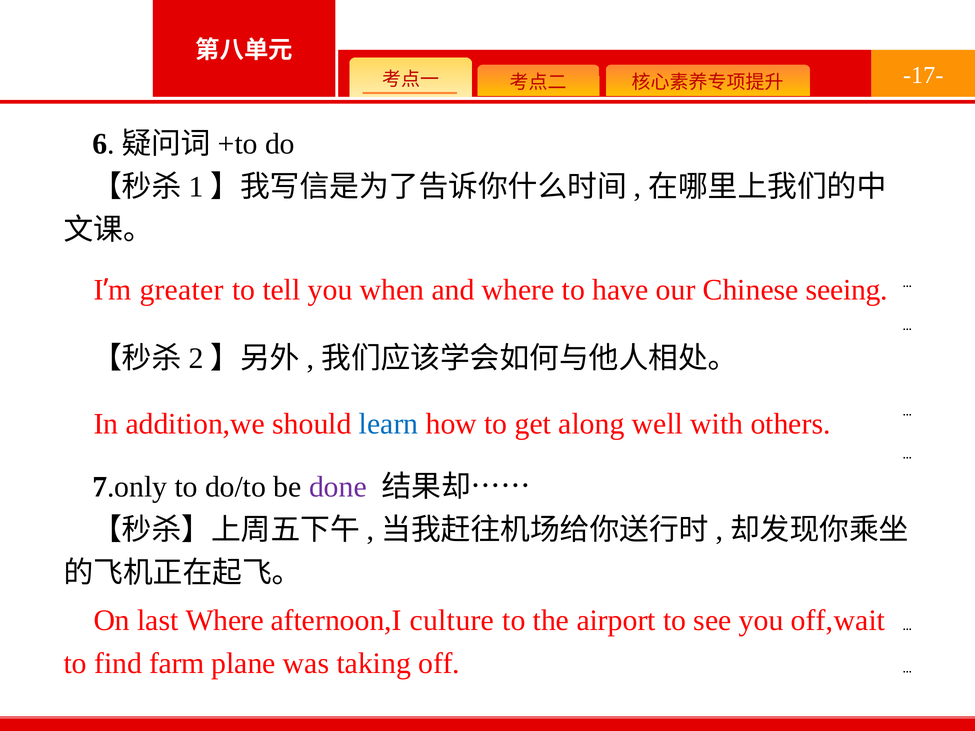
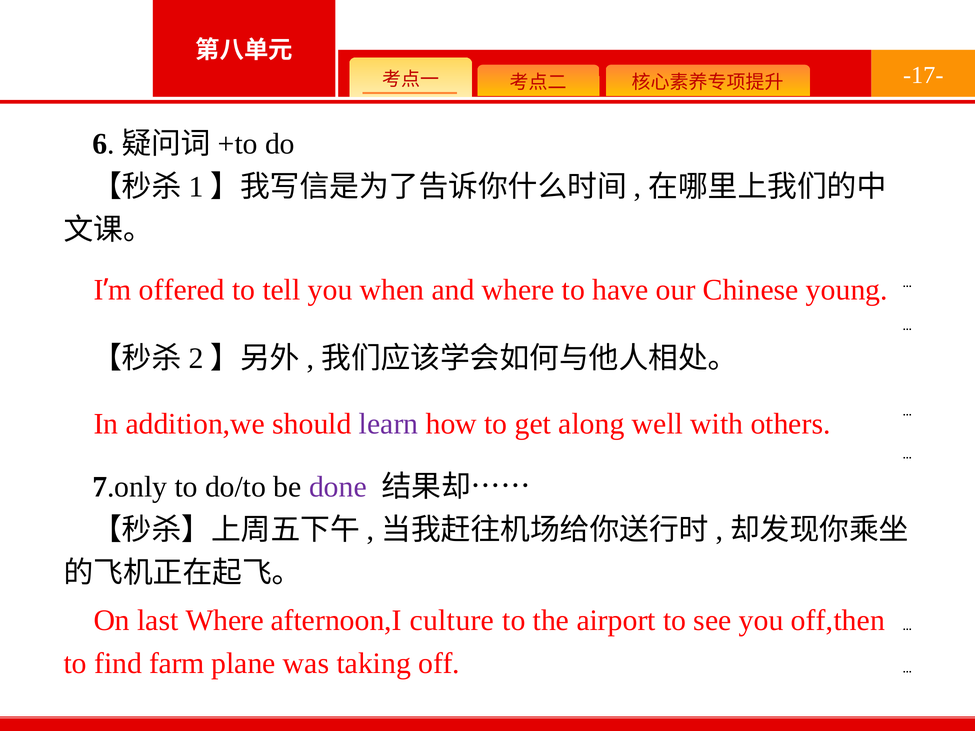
greater: greater -> offered (182, 290)
seeing: seeing -> young (847, 290)
learn colour: blue -> purple (389, 424)
off,wait: off,wait -> off,then (838, 621)
